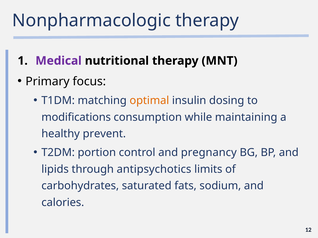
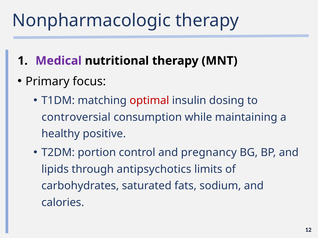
optimal colour: orange -> red (149, 101)
modifications: modifications -> controversial (76, 117)
prevent: prevent -> positive (104, 134)
